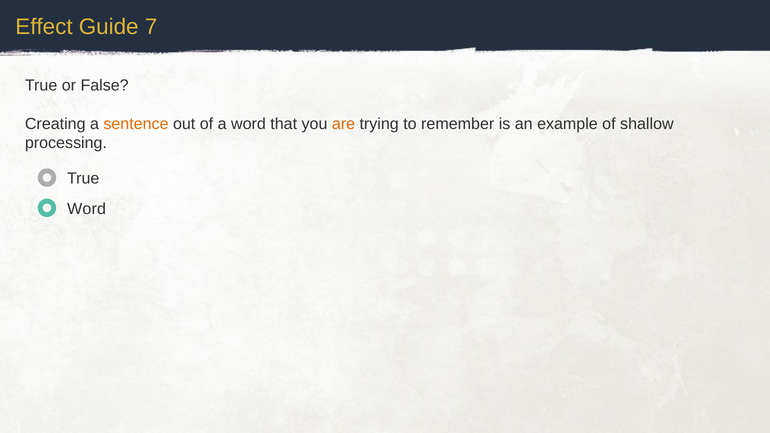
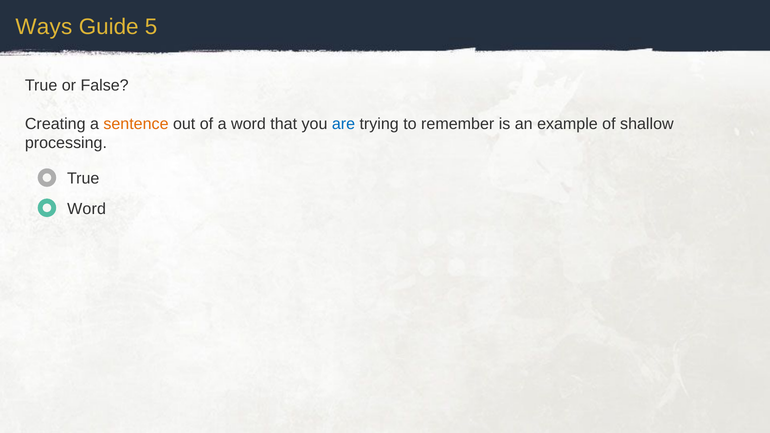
Effect: Effect -> Ways (44, 27)
7: 7 -> 5 (151, 27)
are colour: orange -> blue (344, 124)
